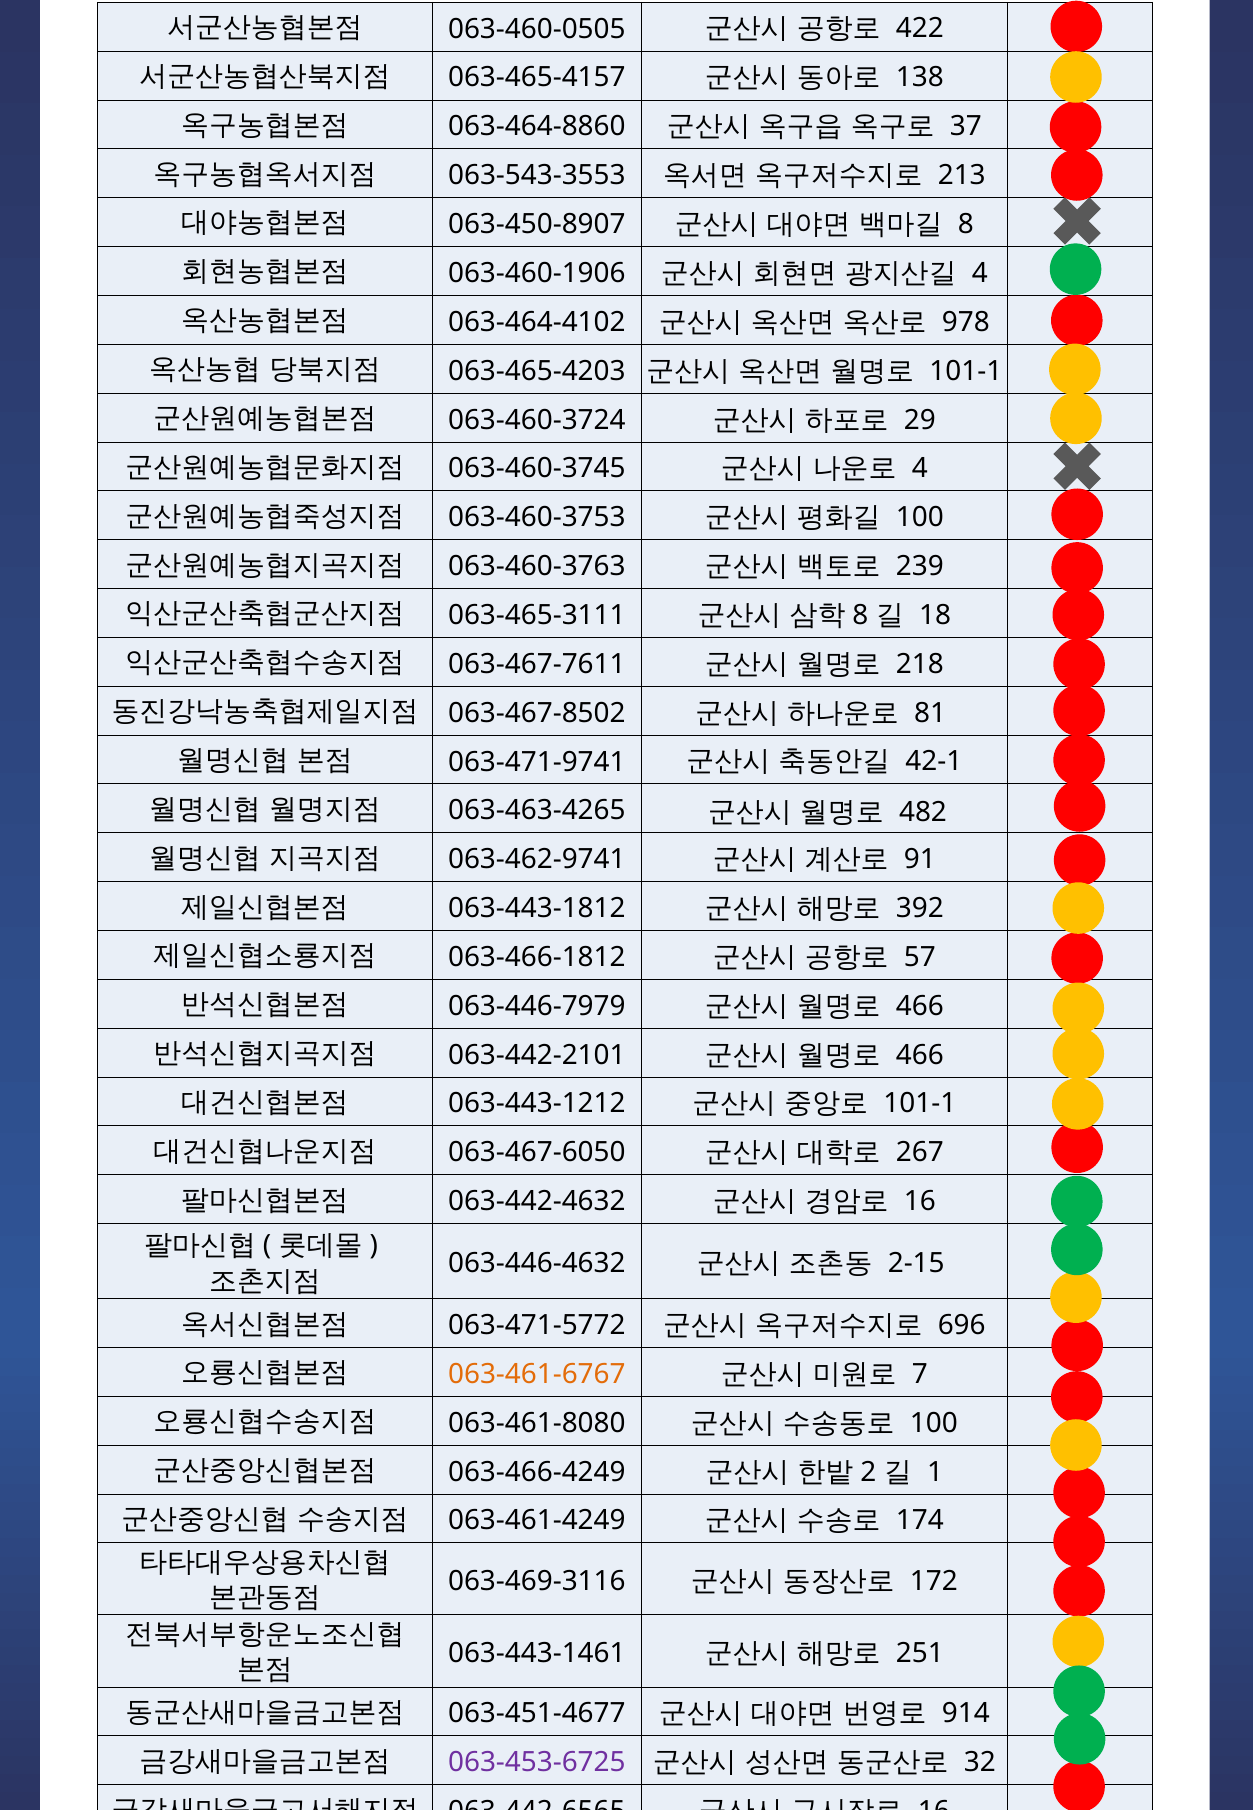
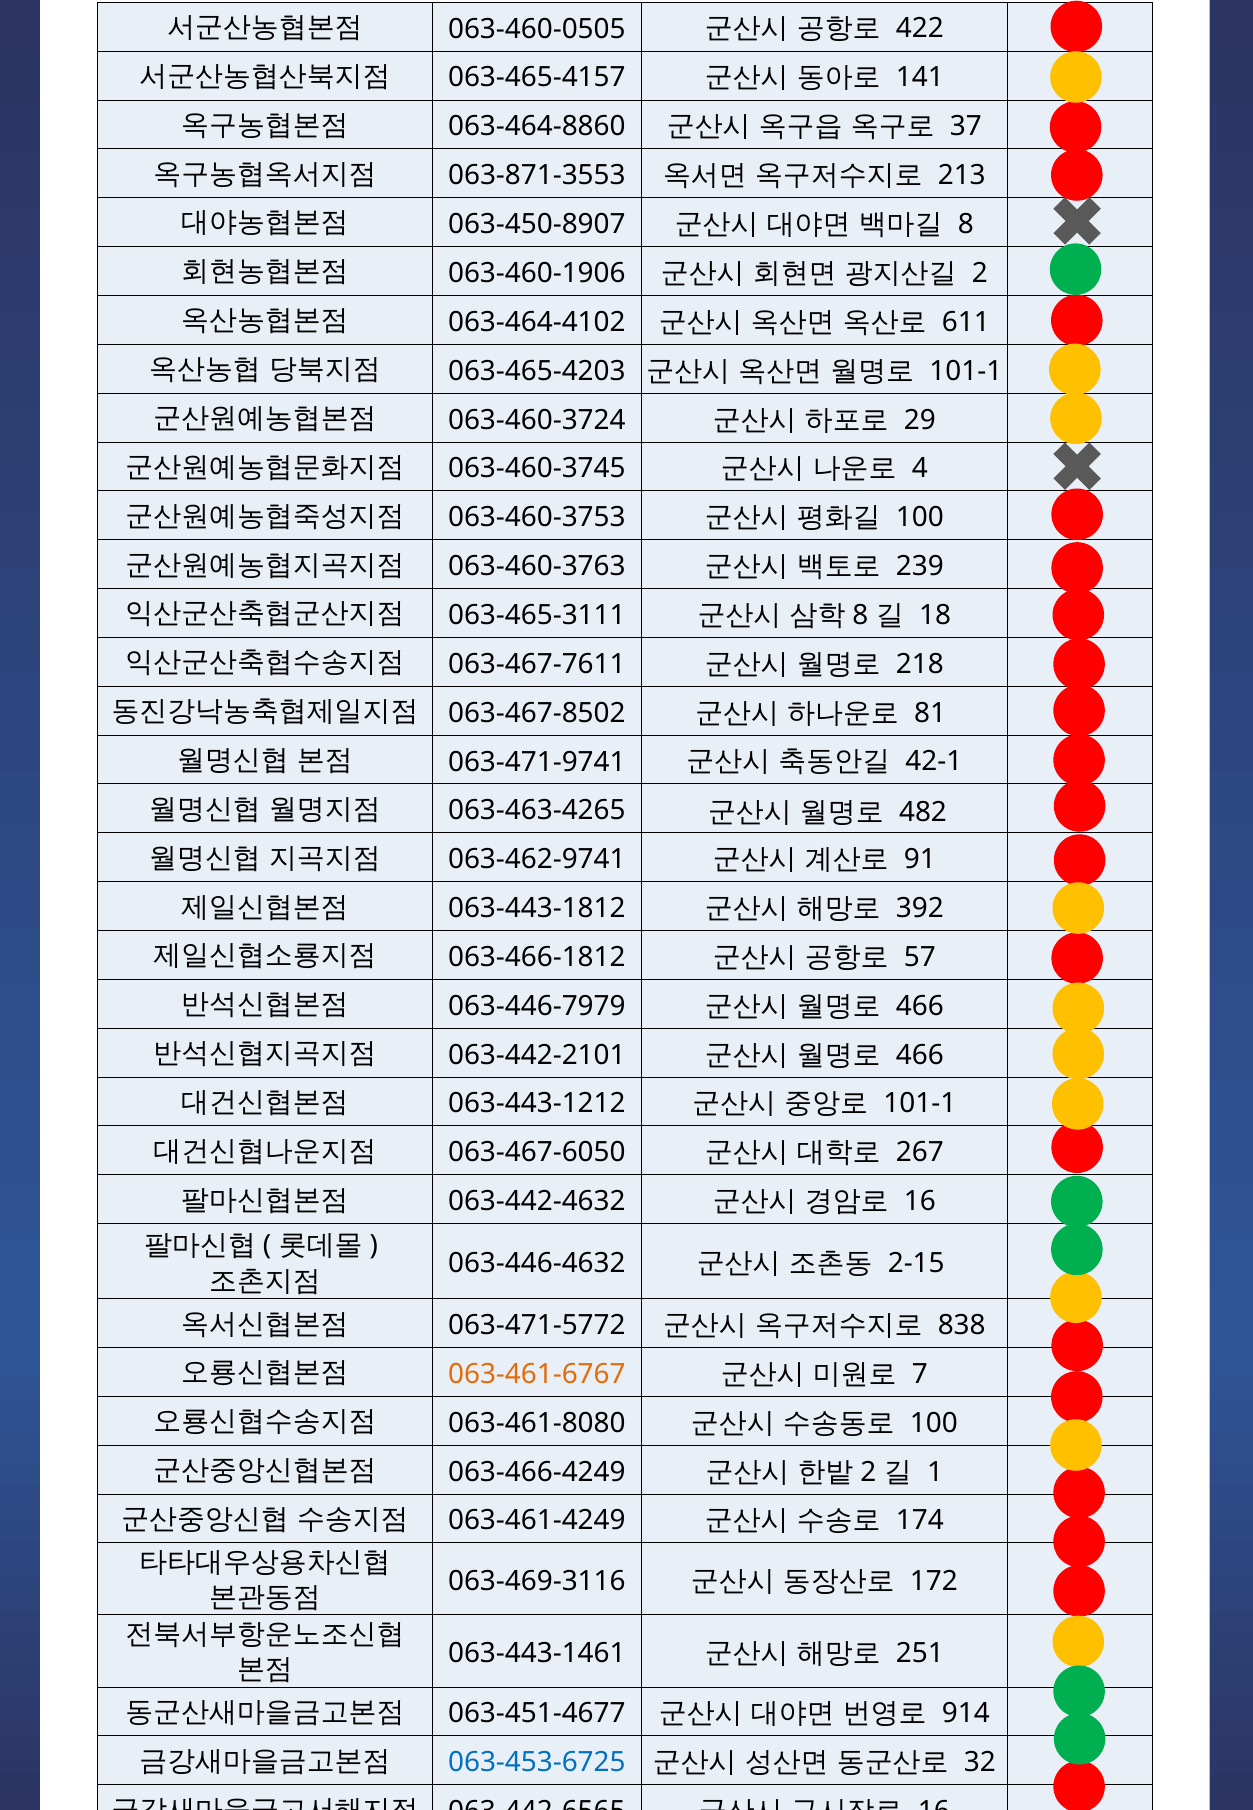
138: 138 -> 141 (920, 78)
063-543-3553: 063-543-3553 -> 063-871-3553 (537, 175)
4: 4 -> 2 (980, 273)
978: 978 -> 611 (966, 322)
696: 696 -> 838 (962, 1325)
063-453-6725 colour: purple -> blue (537, 1762)
